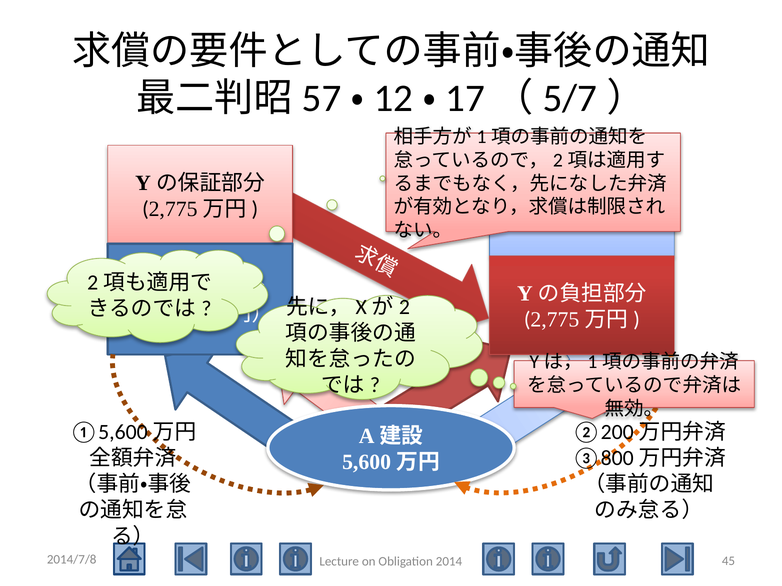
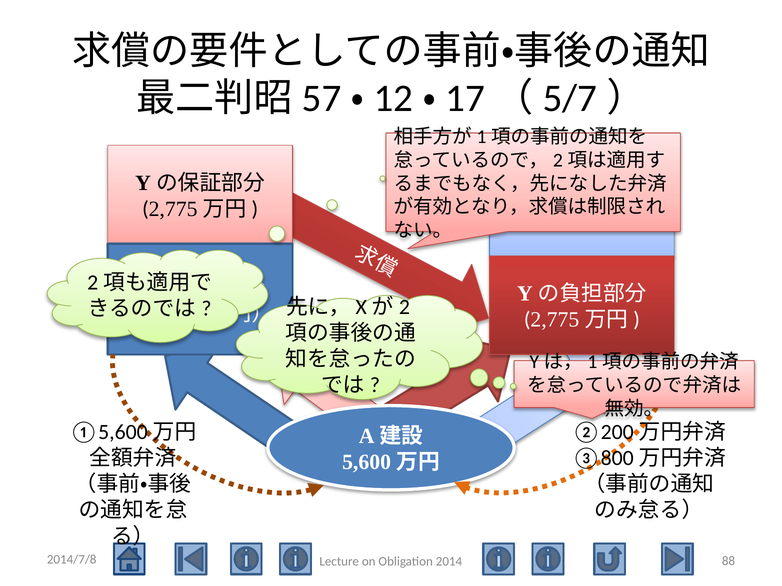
45: 45 -> 88 (728, 562)
